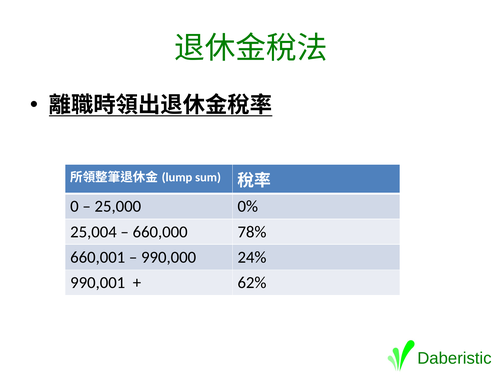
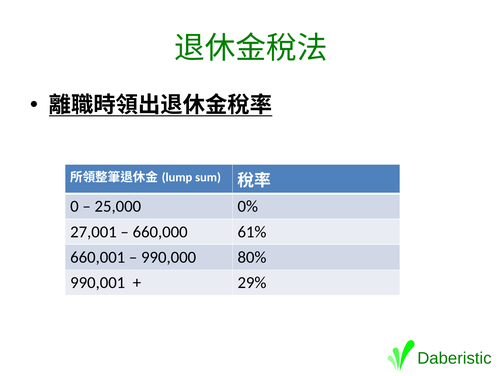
25,004: 25,004 -> 27,001 (93, 232)
78%: 78% -> 61% (252, 232)
24%: 24% -> 80% (252, 258)
62%: 62% -> 29% (252, 283)
